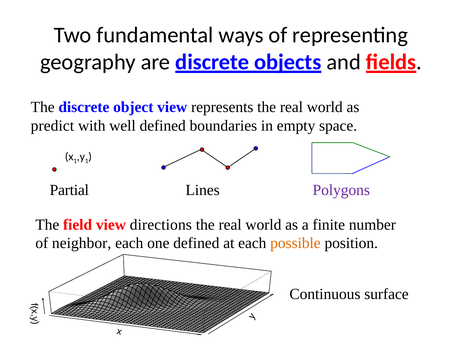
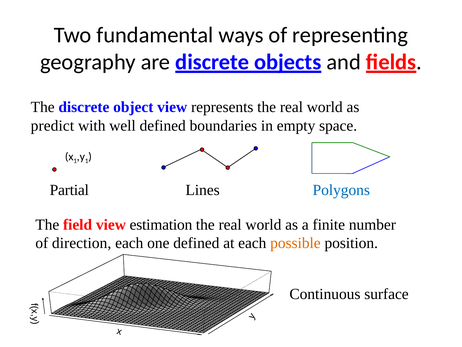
Polygons colour: purple -> blue (341, 190)
directions: directions -> estimation (161, 224)
neighbor: neighbor -> direction (82, 243)
